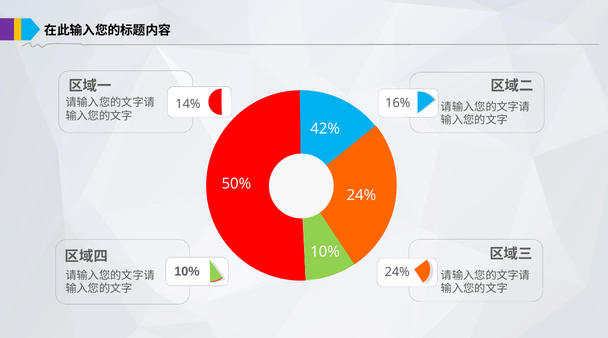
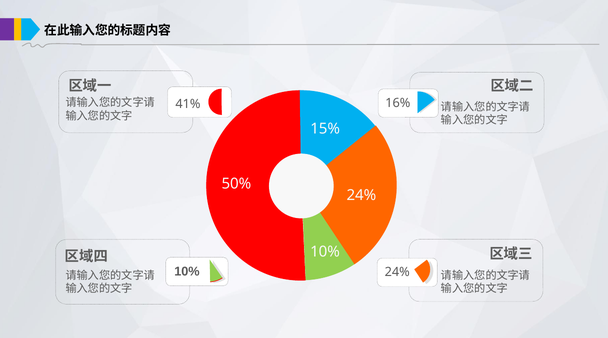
14%: 14% -> 41% (188, 104)
42%: 42% -> 15% (325, 129)
